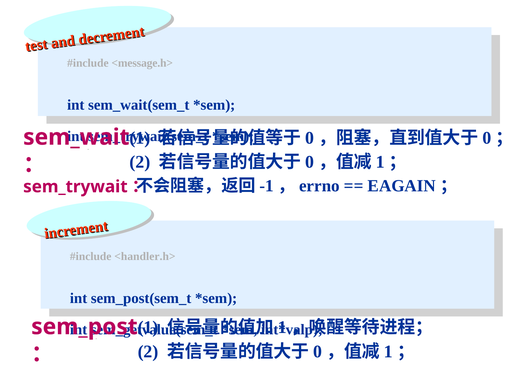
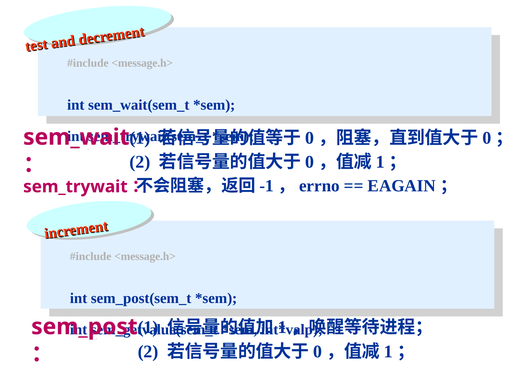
<handler.h>: <handler.h> -> <message.h> (145, 256)
